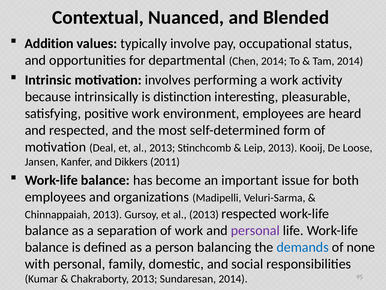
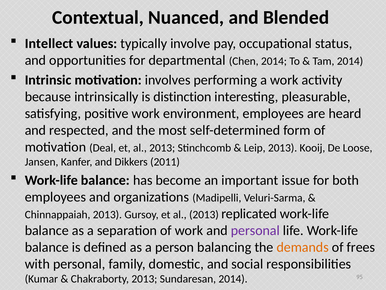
Addition: Addition -> Intellect (49, 43)
2013 respected: respected -> replicated (249, 213)
demands colour: blue -> orange (303, 247)
none: none -> frees (361, 247)
